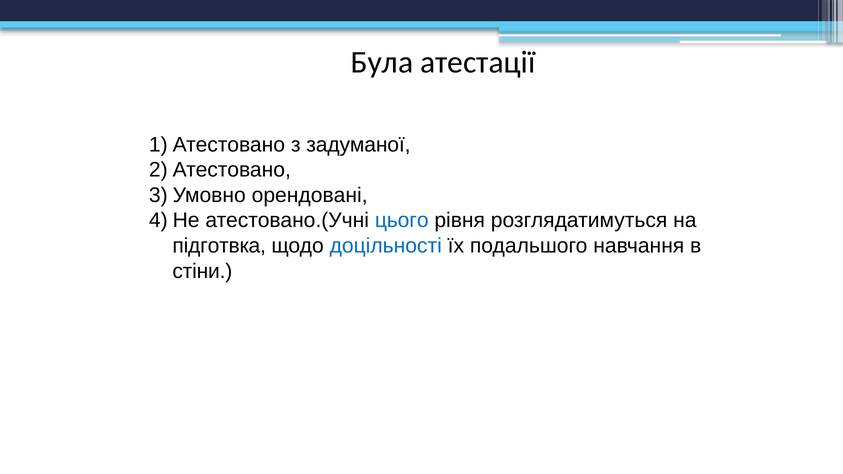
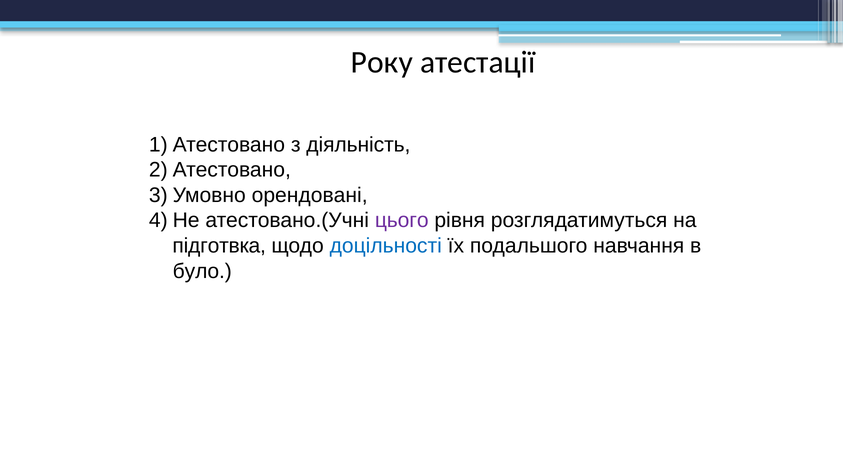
Була: Була -> Року (382, 62)
задуманої: задуманої -> діяльність (358, 145)
цього colour: blue -> purple (402, 221)
стіни: стіни -> було (202, 271)
